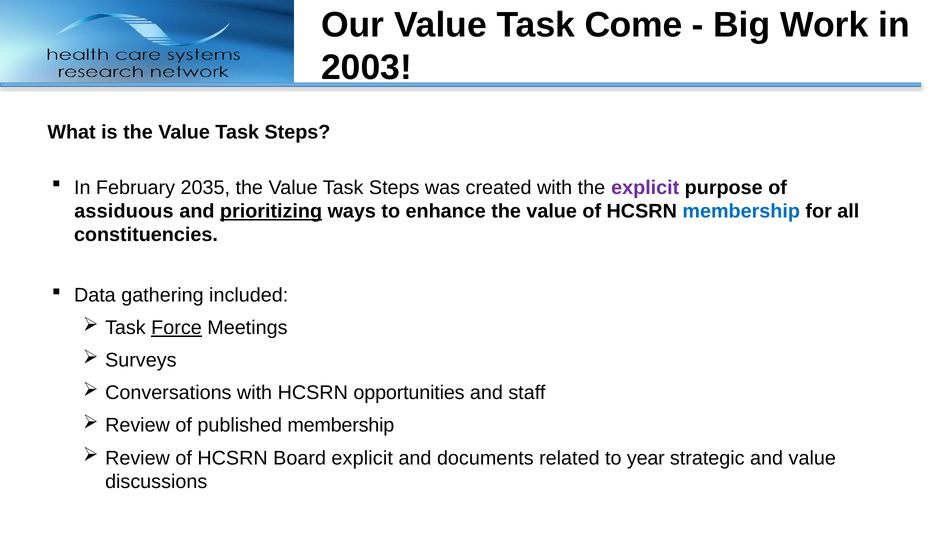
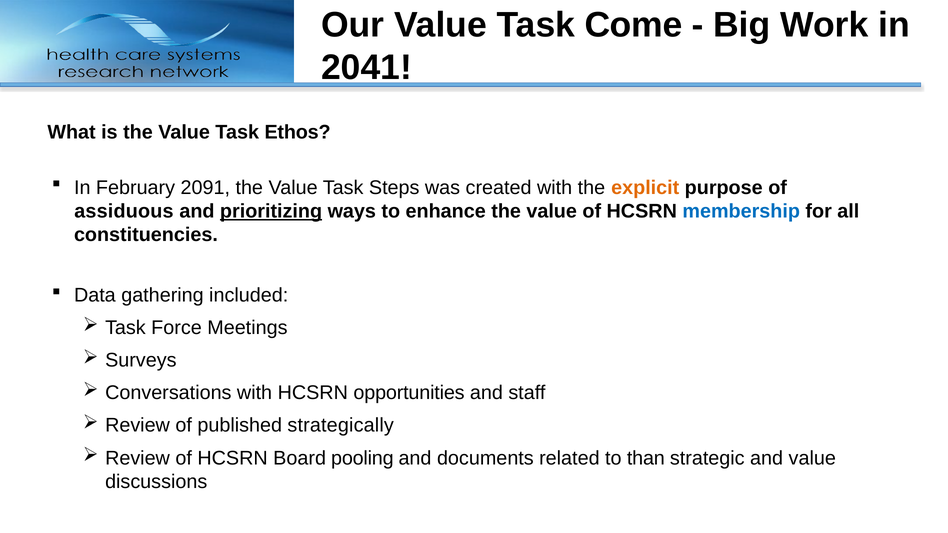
2003: 2003 -> 2041 (367, 67)
Steps: Steps -> Ethos (298, 132)
2035: 2035 -> 2091 (205, 188)
explicit colour: purple -> orange (645, 188)
Force underline: present -> none (176, 328)
published membership: membership -> strategically (341, 426)
Board explicit: explicit -> pooling (362, 458)
year: year -> than (646, 458)
